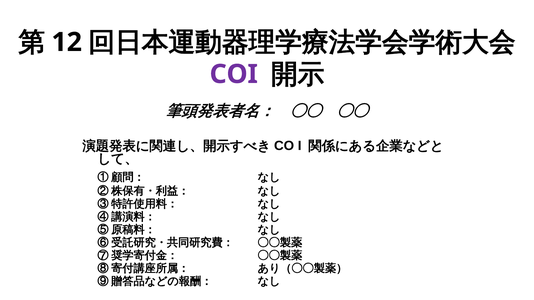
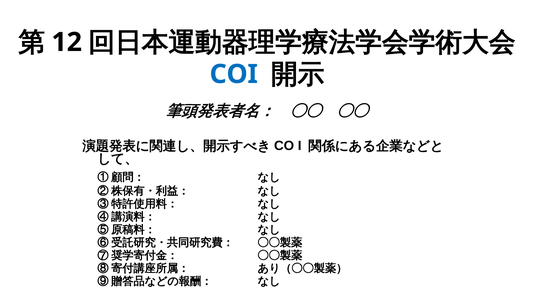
COI colour: purple -> blue (234, 74)
